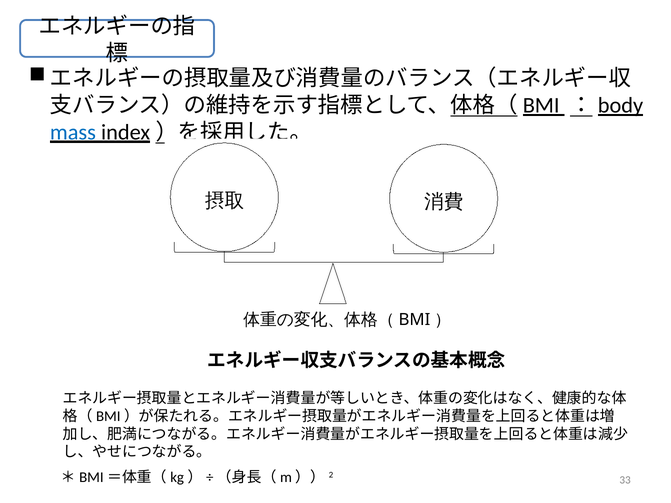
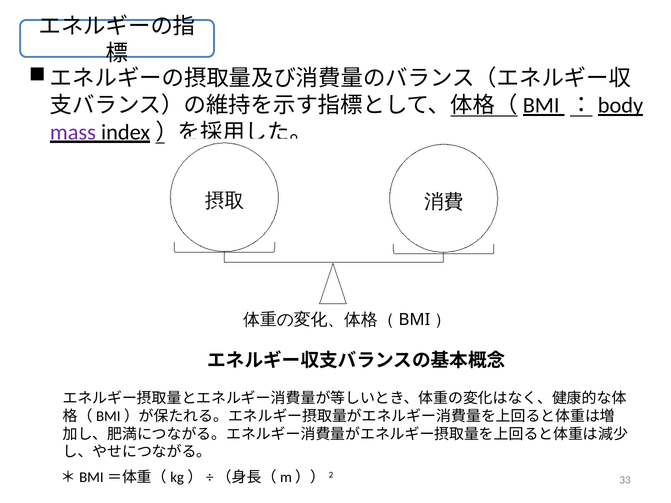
mass colour: blue -> purple (73, 132)
